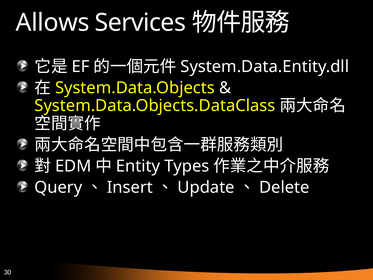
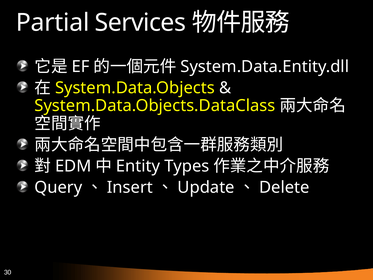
Allows: Allows -> Partial (53, 23)
